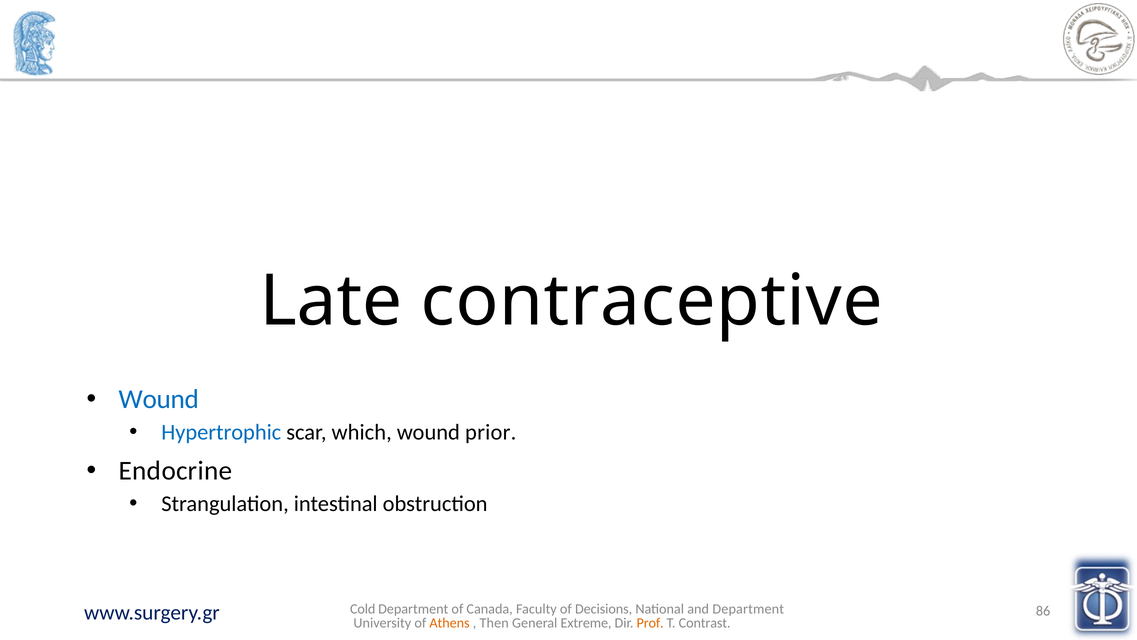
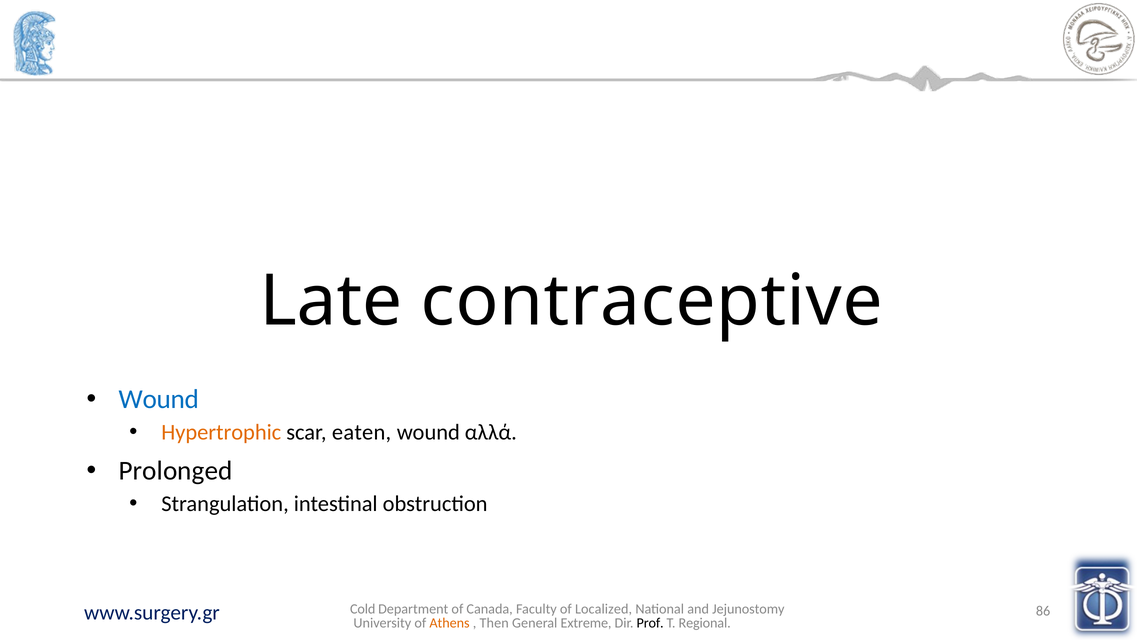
Hypertrophic colour: blue -> orange (221, 432)
which: which -> eaten (362, 432)
prior: prior -> αλλά (491, 432)
Endocrine: Endocrine -> Prolonged (176, 470)
Decisions: Decisions -> Localized (604, 609)
and Department: Department -> Jejunostomy (748, 609)
Prof colour: orange -> black (650, 623)
Contrast: Contrast -> Regional (705, 623)
